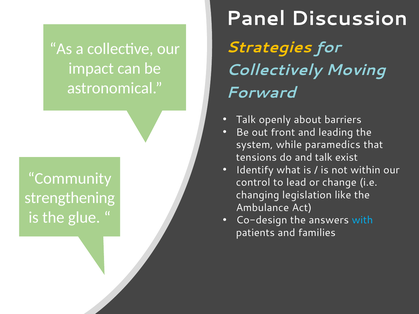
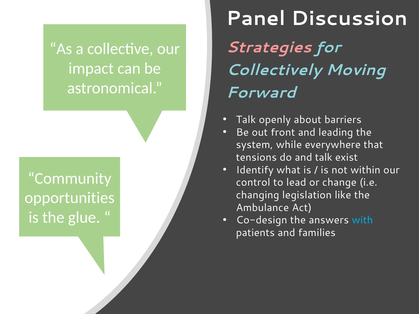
Strategies colour: yellow -> pink (269, 47)
paramedics: paramedics -> everywhere (333, 145)
strengthening: strengthening -> opportunities (70, 198)
